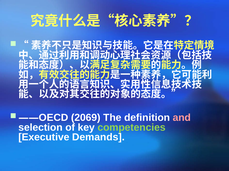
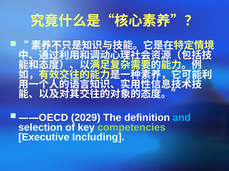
2069: 2069 -> 2029 (86, 118)
and colour: pink -> light blue (182, 118)
Demands: Demands -> Including (98, 138)
